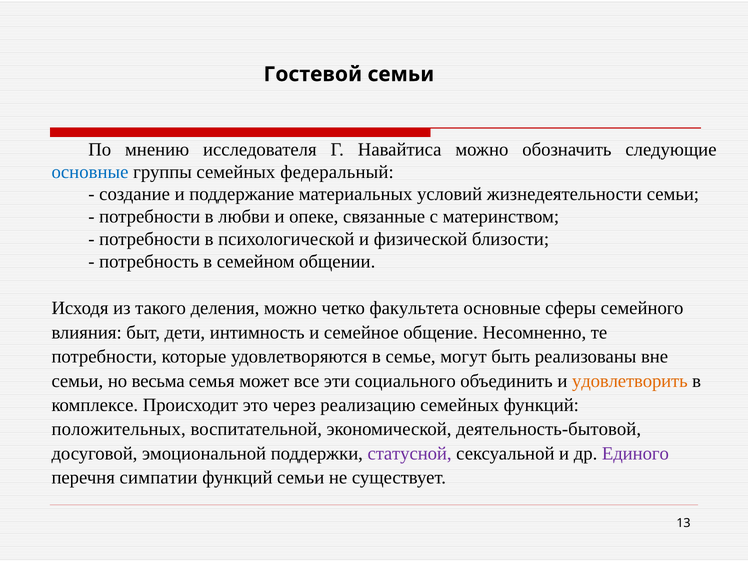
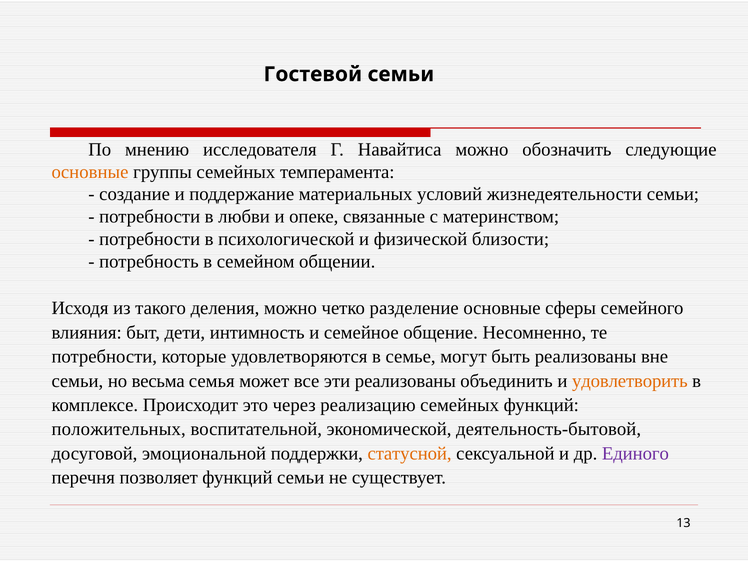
основные colour: blue -> orange (90, 172)
федеральный: федеральный -> темперамента (337, 172)
факультета: факультета -> разделение (414, 308)
эти социального: социального -> реализованы (405, 381)
статусной colour: purple -> orange (410, 453)
симпатии: симпатии -> позволяет (159, 478)
